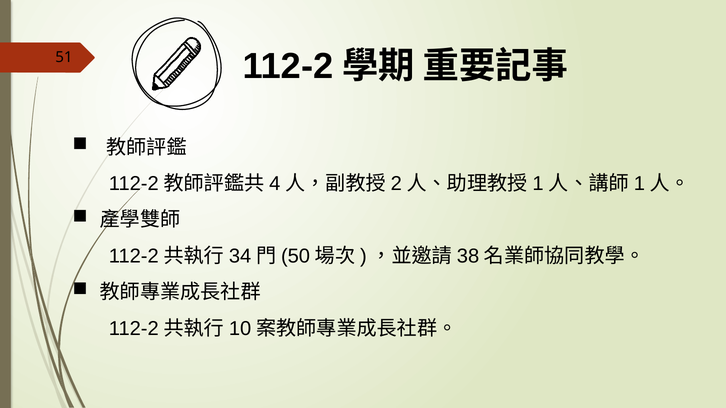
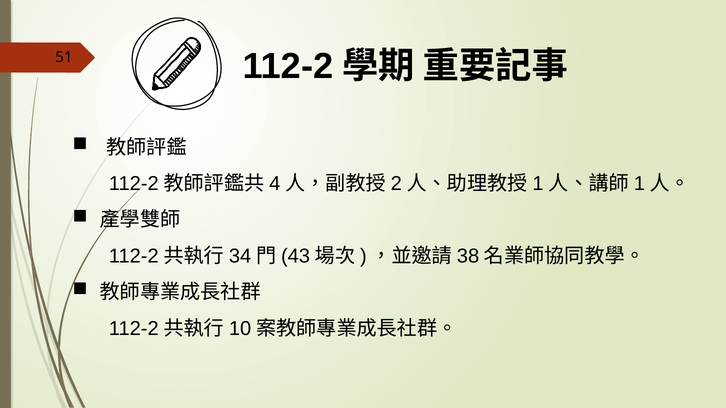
50: 50 -> 43 (296, 256)
